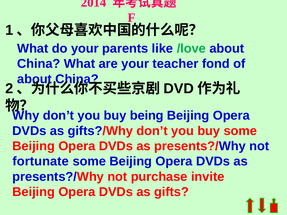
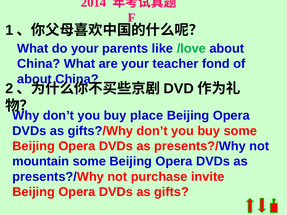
being: being -> place (147, 116)
fortunate: fortunate -> mountain (41, 162)
